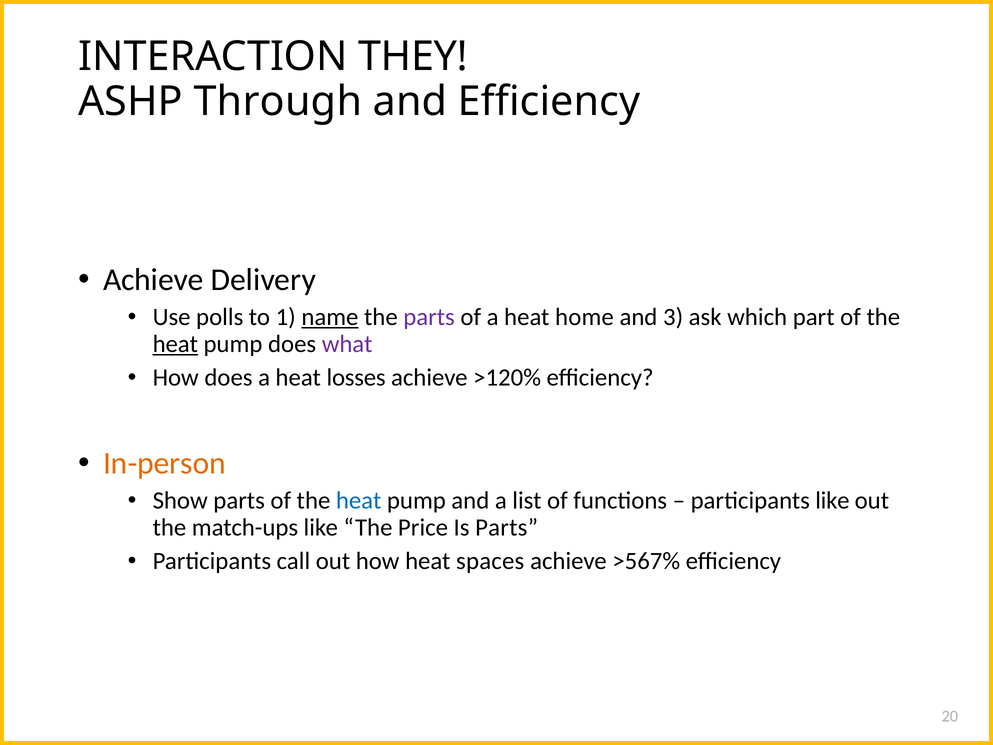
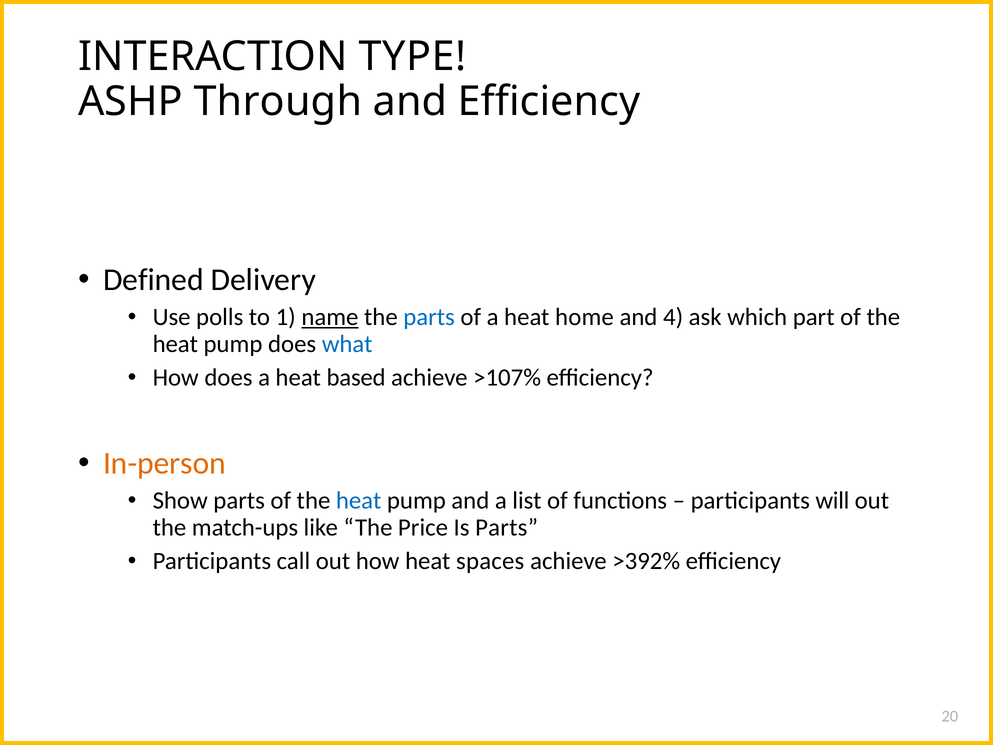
THEY: THEY -> TYPE (413, 57)
Achieve: Achieve -> Defined (153, 280)
parts colour: purple -> blue (429, 317)
3: 3 -> 4 (673, 317)
heat underline: present -> none (175, 344)
what colour: purple -> blue (347, 344)
losses: losses -> based (356, 378)
>120%: >120% -> >107% (507, 378)
participants like: like -> will (832, 500)
>567%: >567% -> >392% (646, 561)
